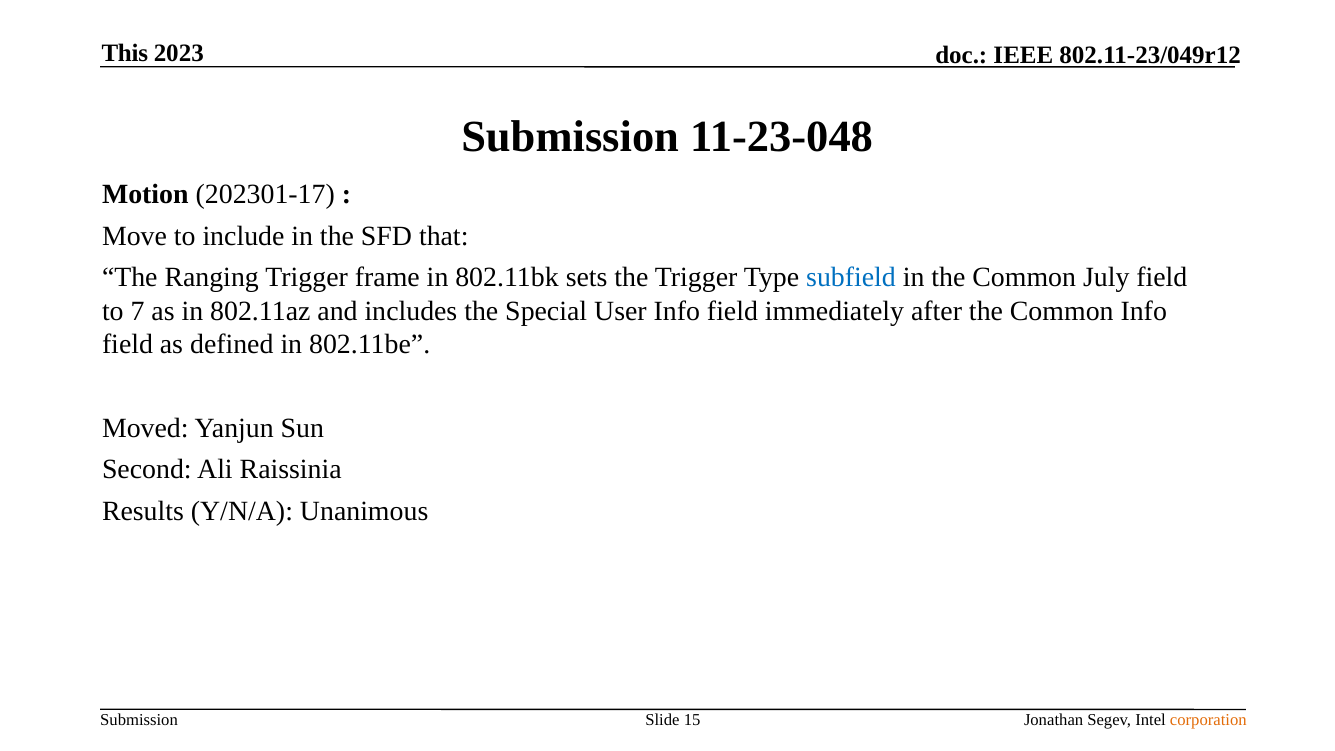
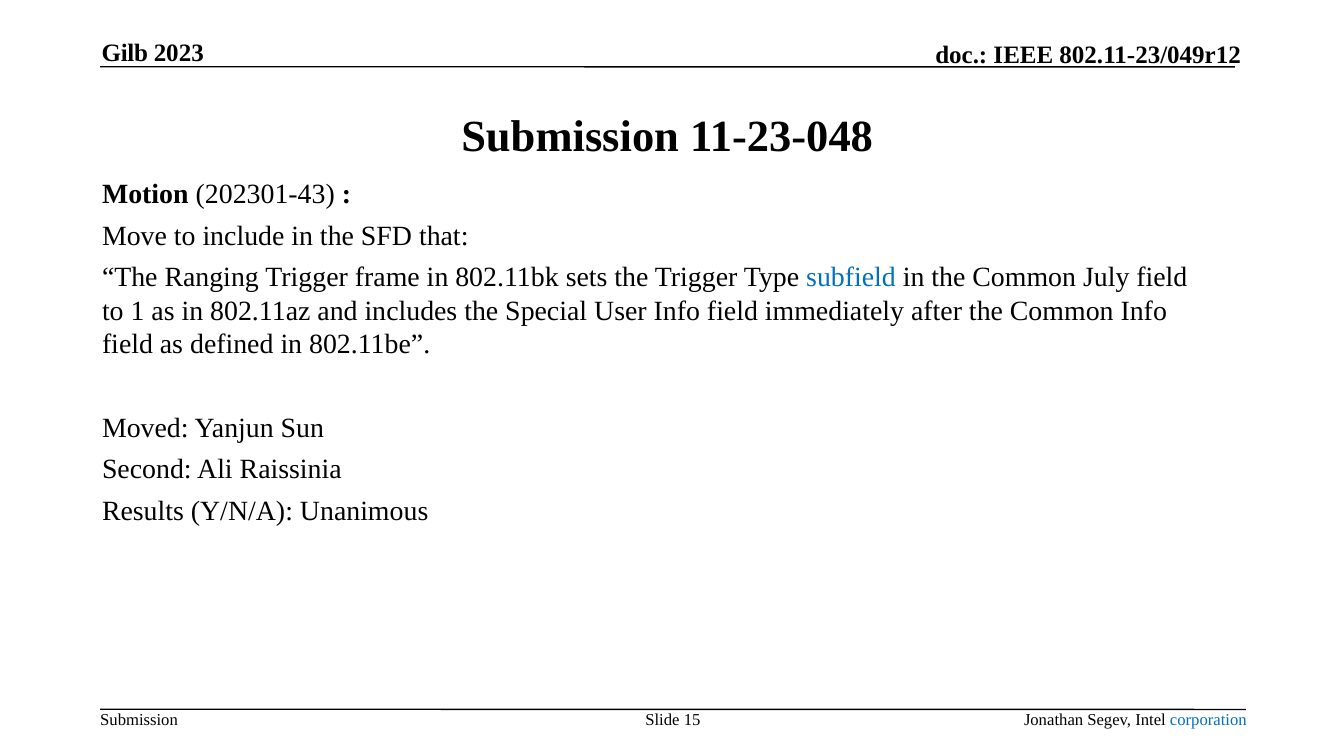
This: This -> Gilb (125, 53)
202301-17: 202301-17 -> 202301-43 (265, 194)
7: 7 -> 1 (137, 311)
corporation colour: orange -> blue (1208, 720)
